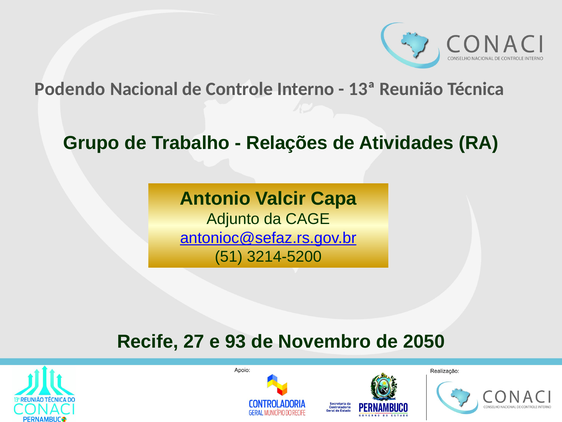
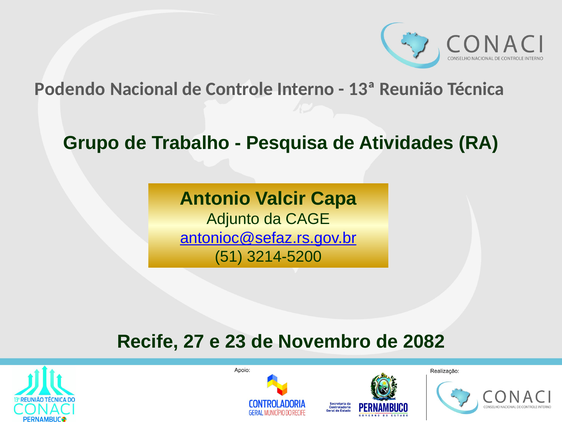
Relações: Relações -> Pesquisa (287, 143)
93: 93 -> 23 (236, 341)
2050: 2050 -> 2082 (424, 341)
